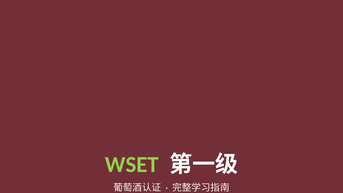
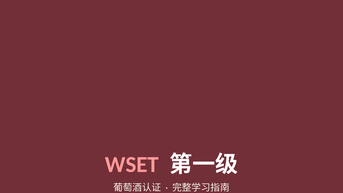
WSET colour: light green -> pink (132, 165)
